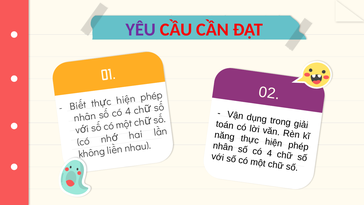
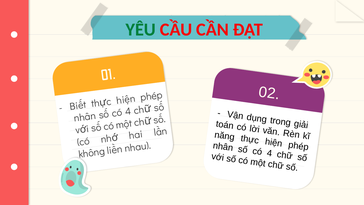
YÊU colour: purple -> green (141, 30)
